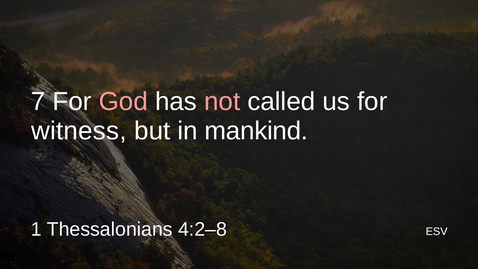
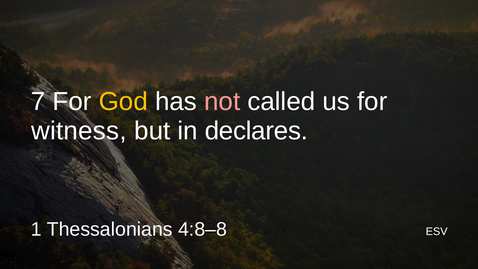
God colour: pink -> yellow (123, 102)
mankind: mankind -> declares (256, 131)
4:2–8: 4:2–8 -> 4:8–8 (202, 229)
